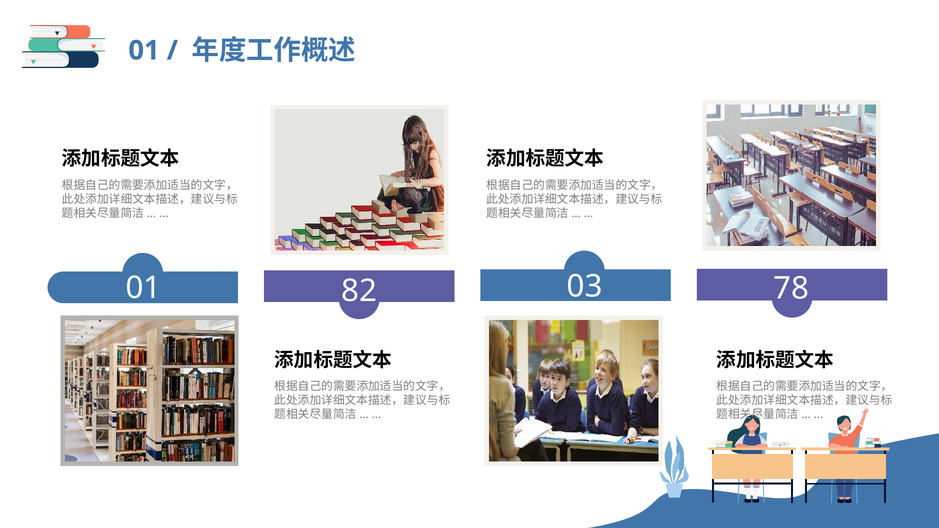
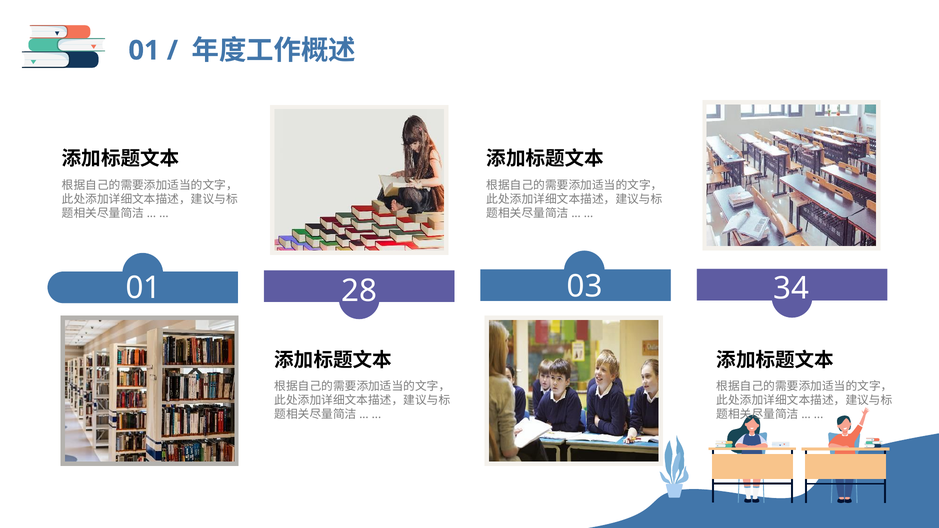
82: 82 -> 28 (359, 291)
78: 78 -> 34 (791, 289)
